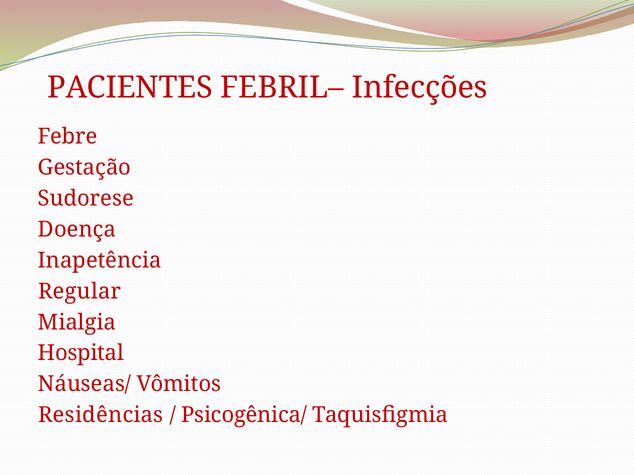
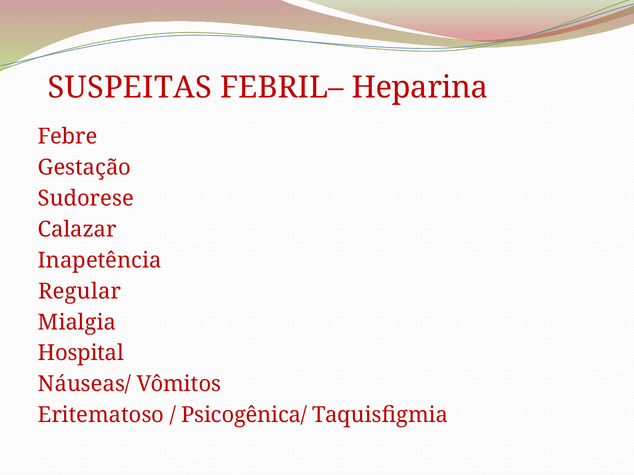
PACIENTES: PACIENTES -> SUSPEITAS (130, 88)
Infecções: Infecções -> Heparina (420, 88)
Doença: Doença -> Calazar (77, 230)
Residências: Residências -> Eritematoso (101, 416)
